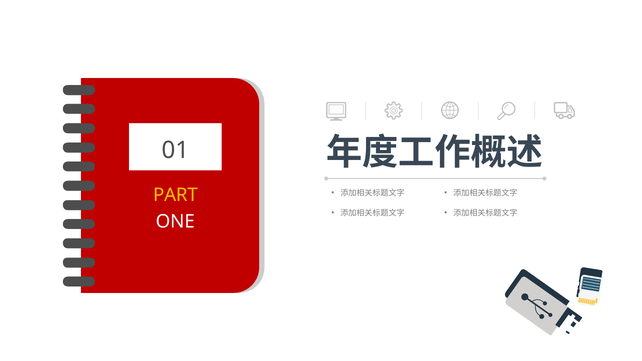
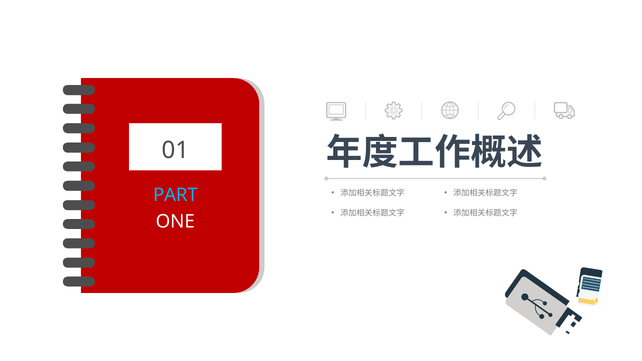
PART colour: yellow -> light blue (175, 195)
